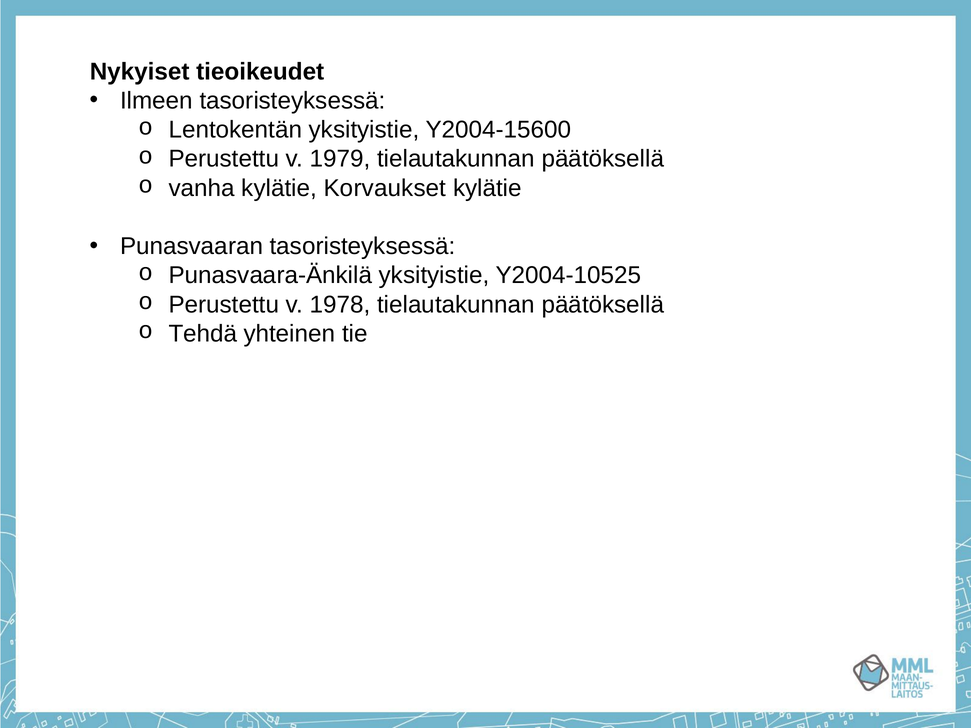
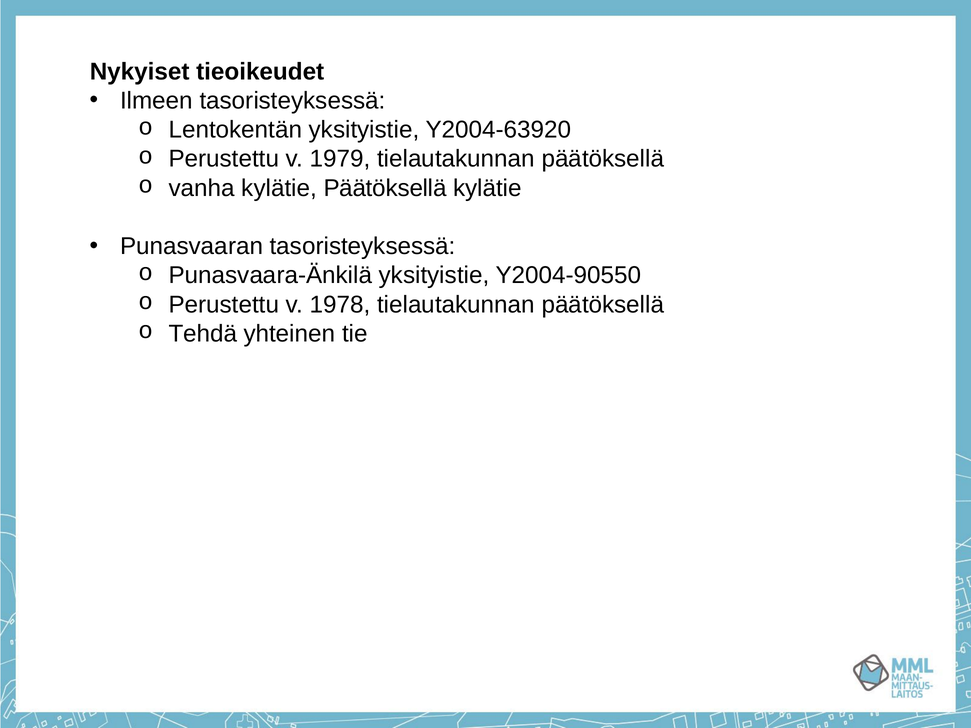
Y2004-15600: Y2004-15600 -> Y2004-63920 (498, 130)
kylätie Korvaukset: Korvaukset -> Päätöksellä (385, 188)
Y2004-10525: Y2004-10525 -> Y2004-90550 (569, 276)
